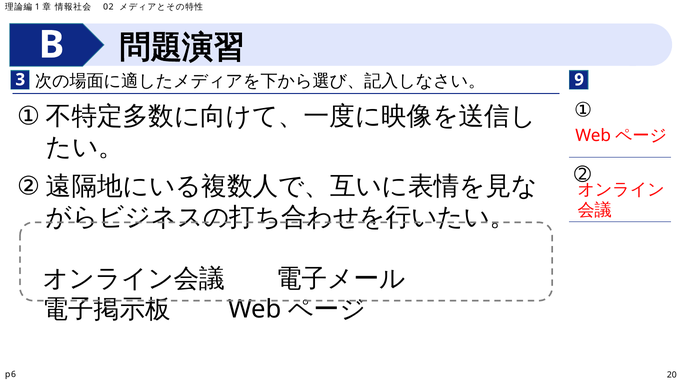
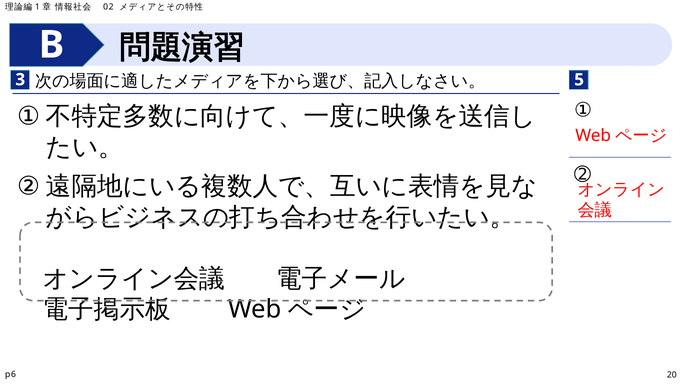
9: 9 -> 5 (579, 80)
